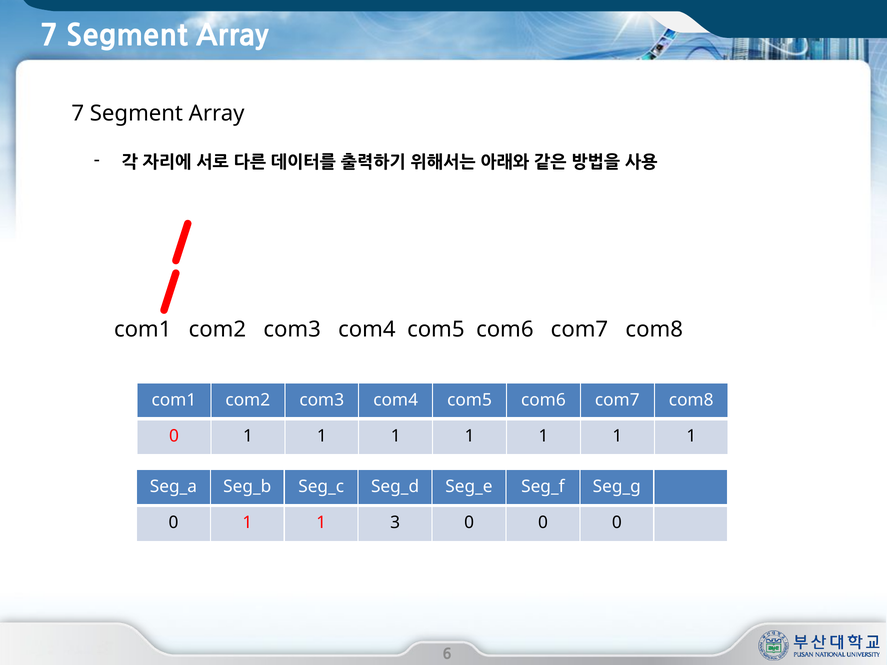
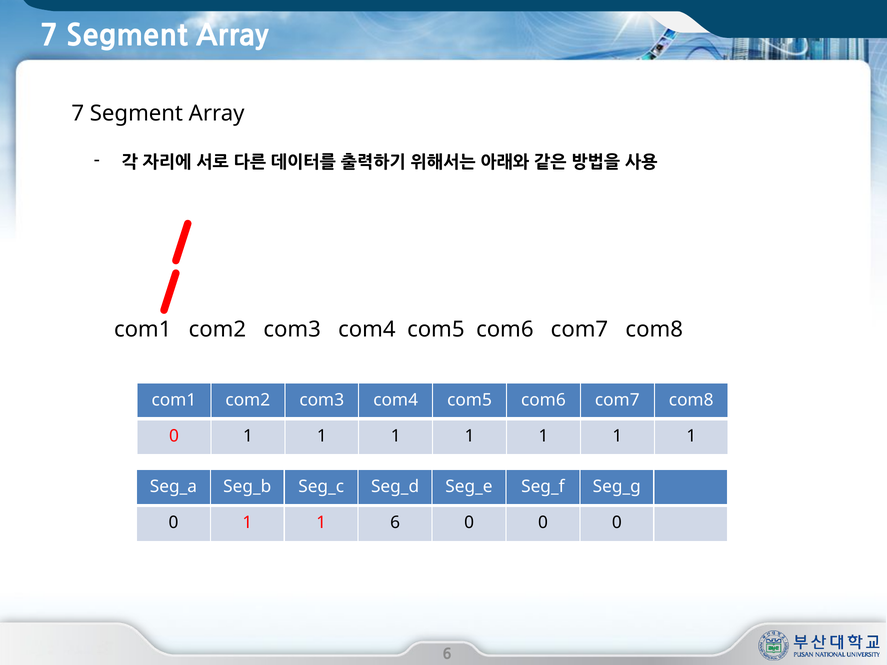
1 3: 3 -> 6 (395, 523)
